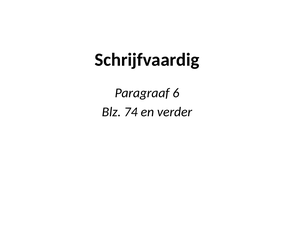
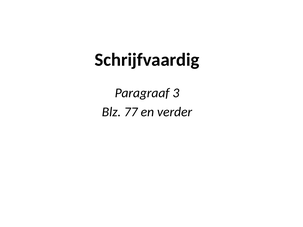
6: 6 -> 3 (176, 93)
74: 74 -> 77 (131, 112)
